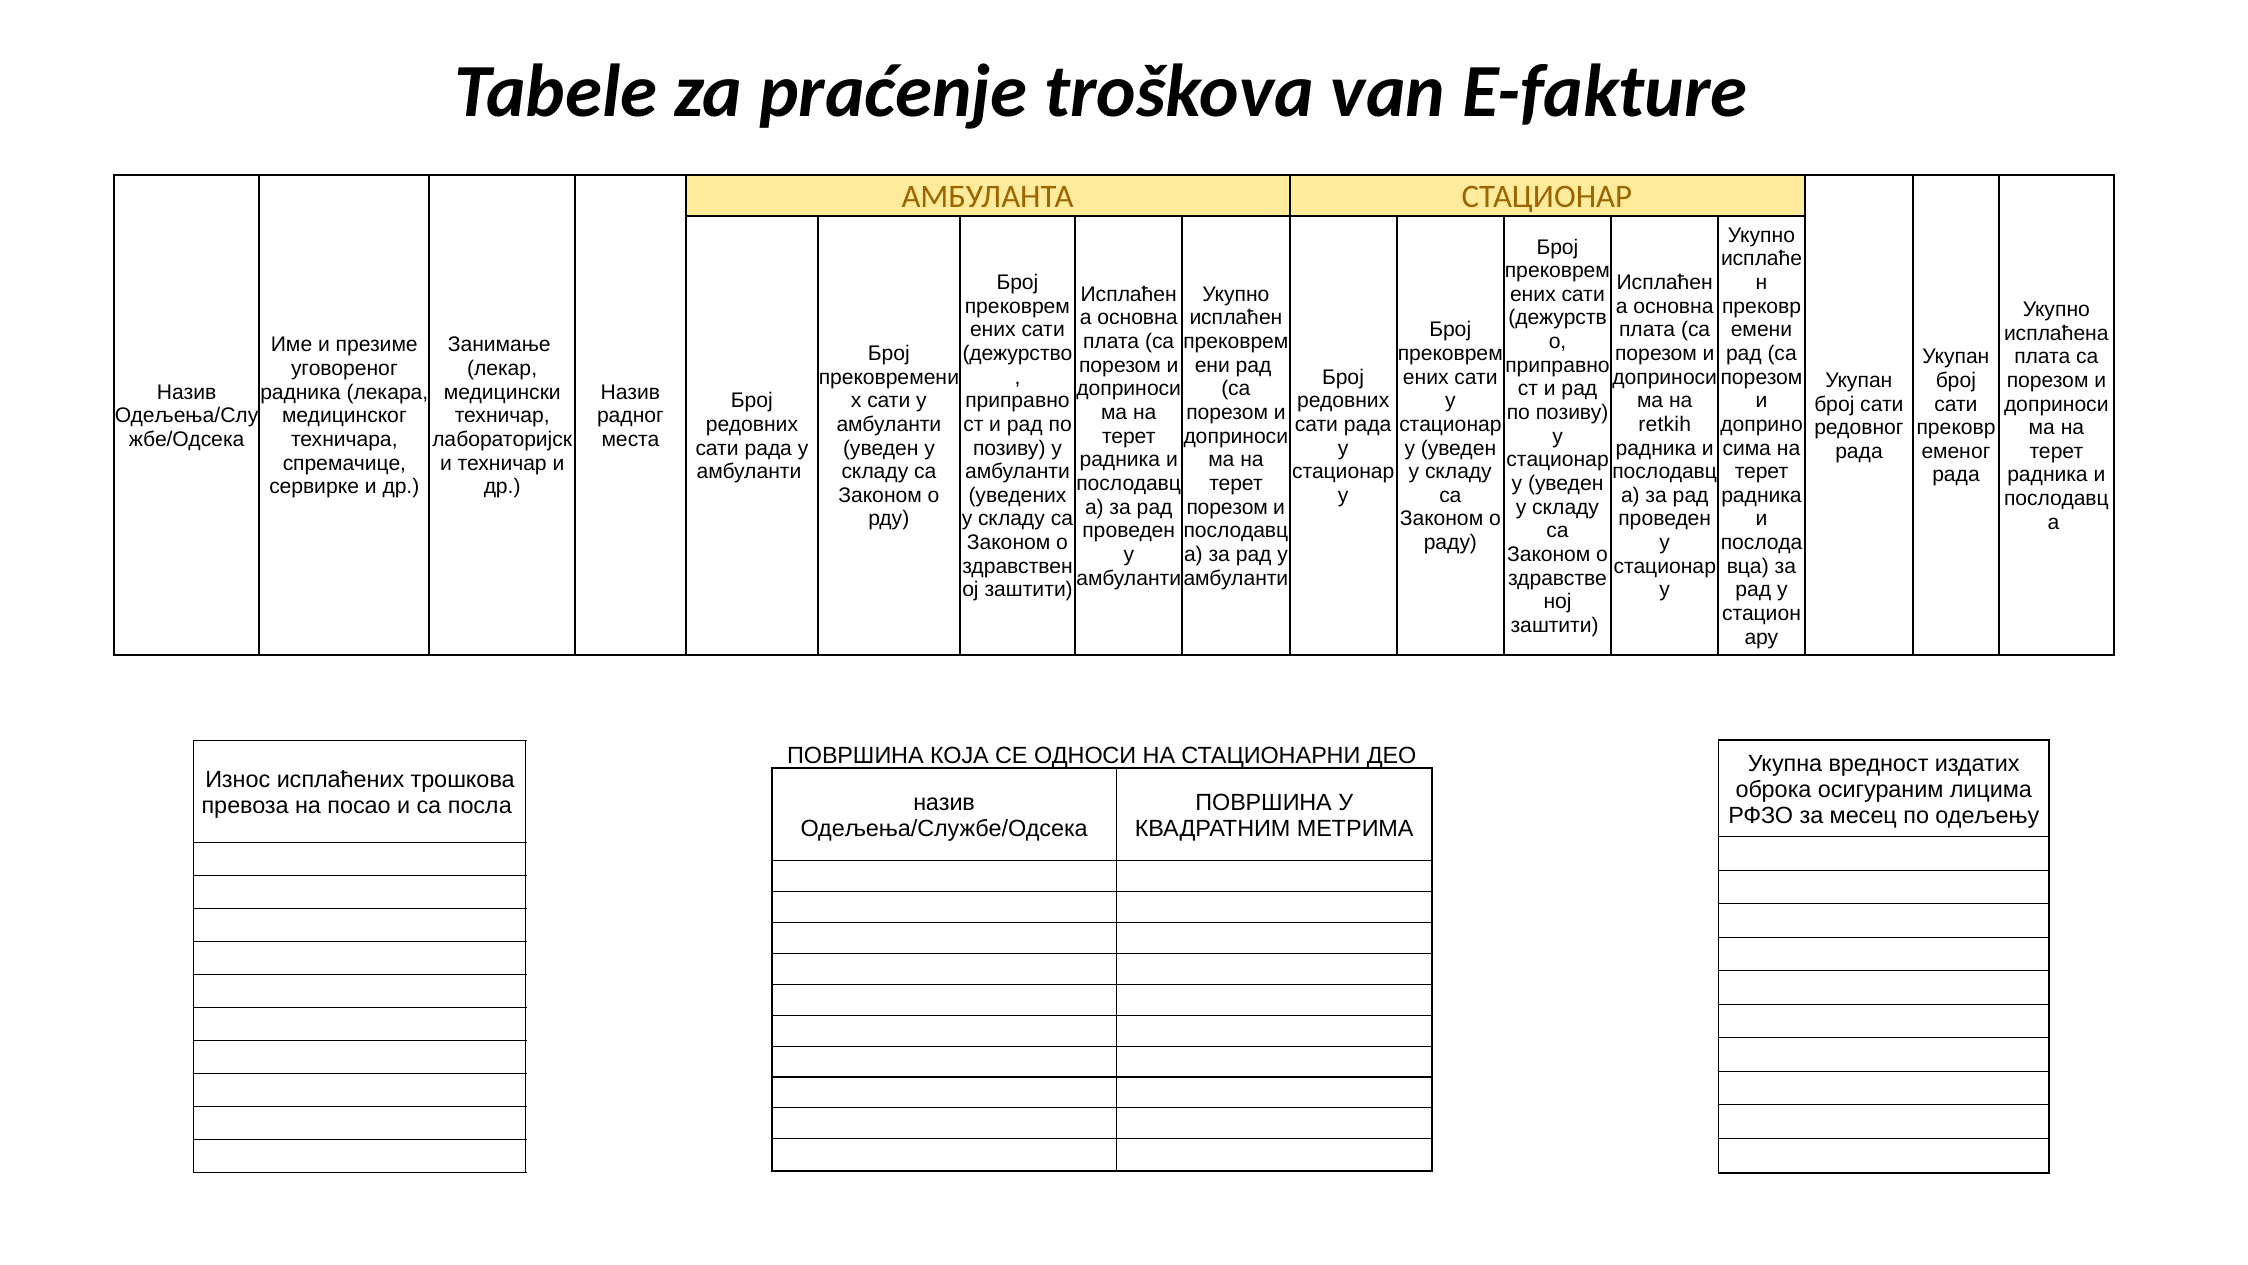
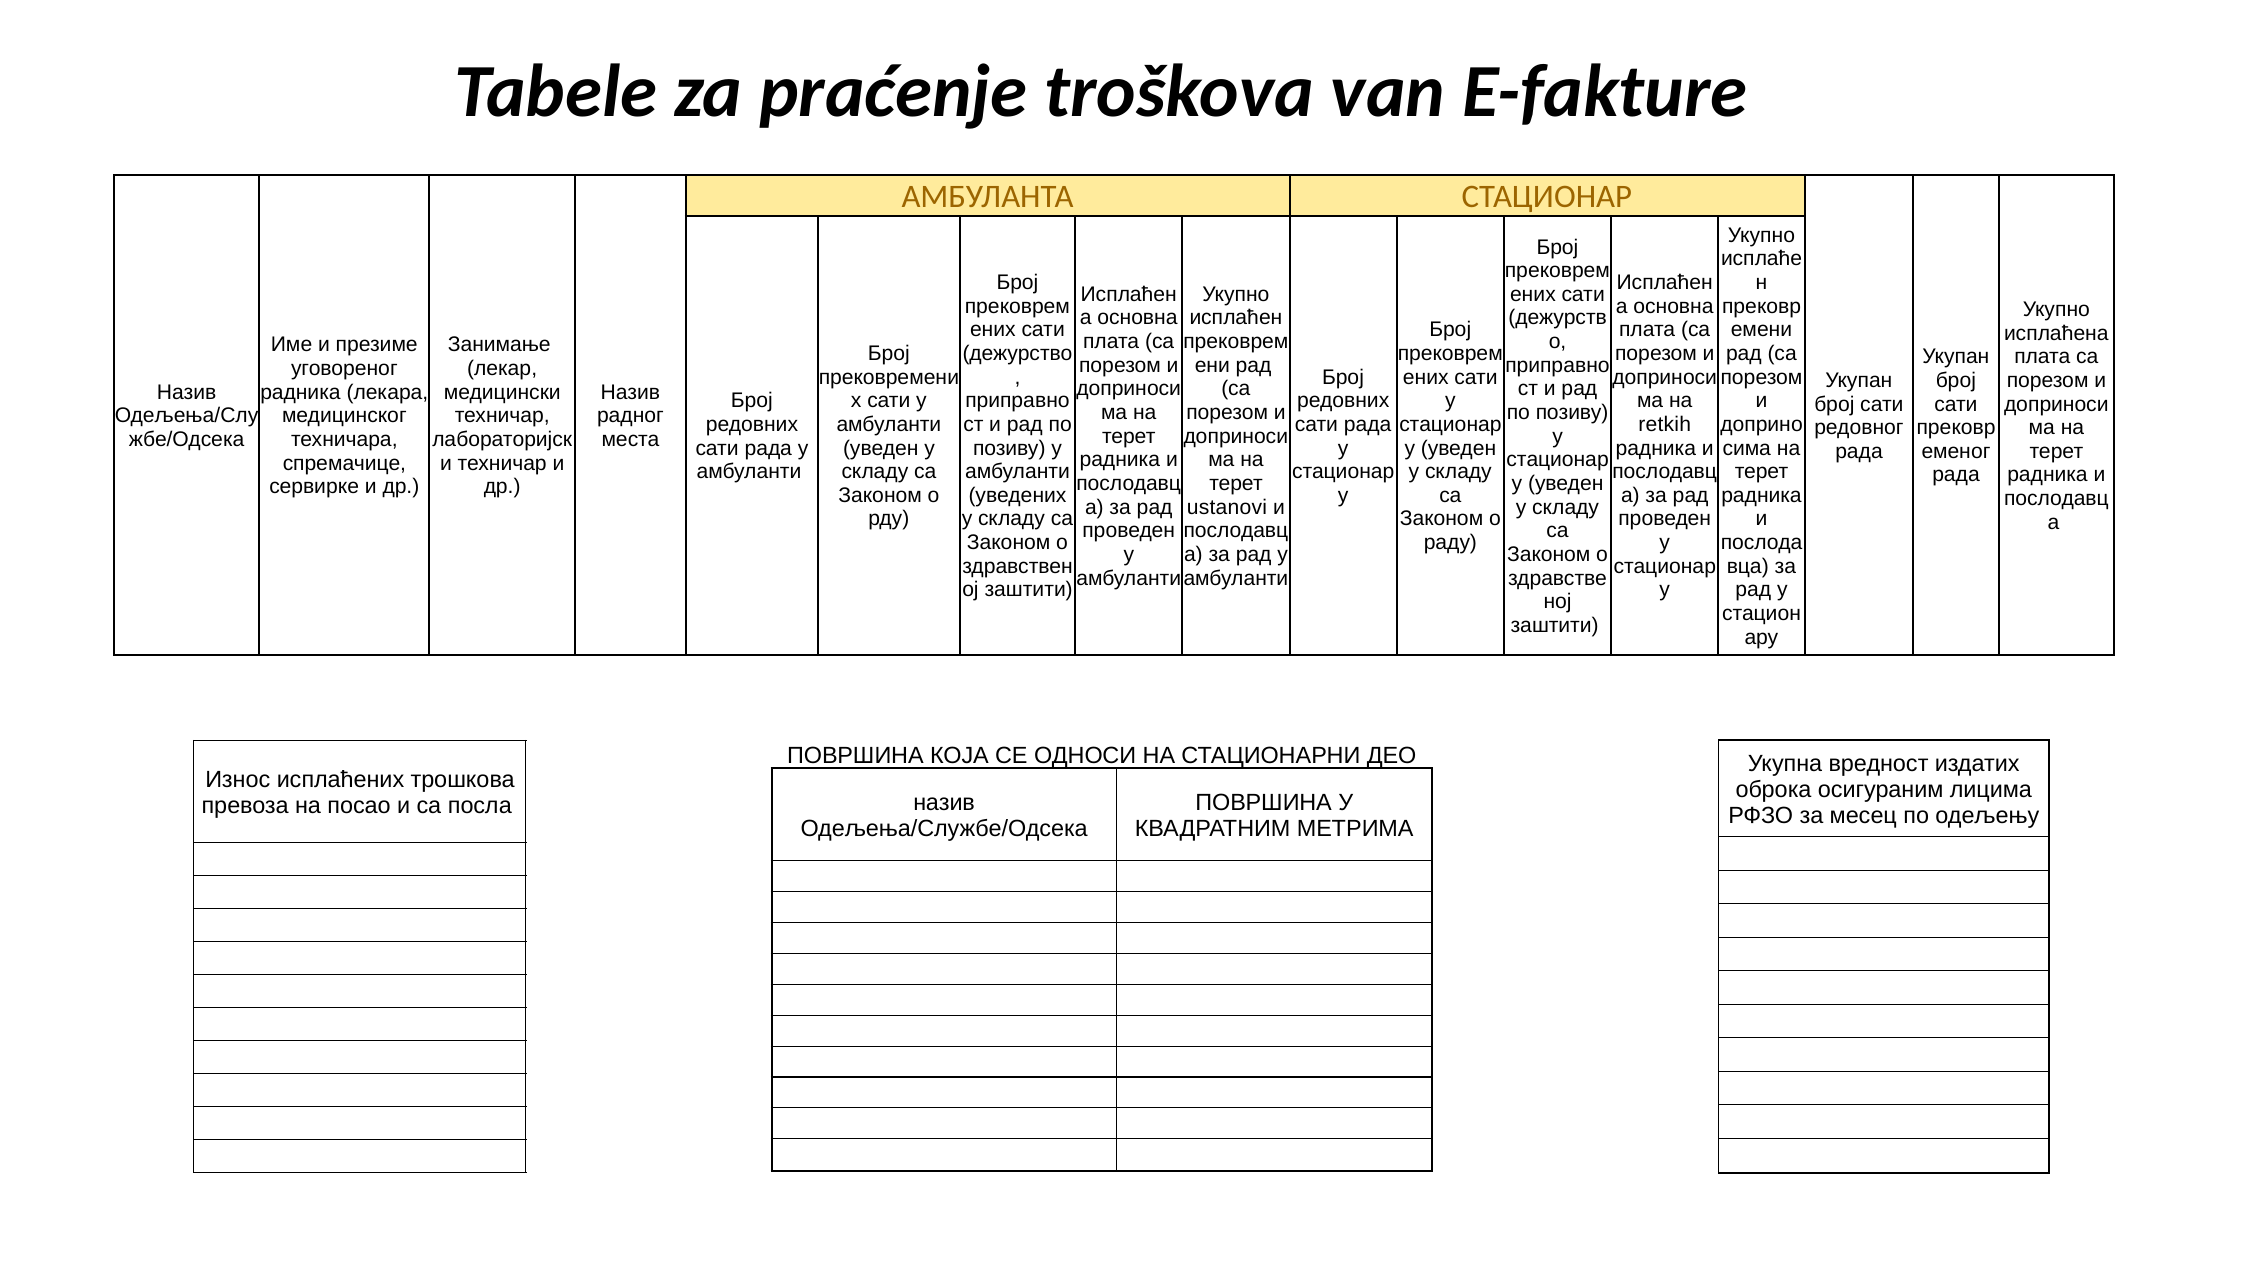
порезом: порезом -> ustanovi (1227, 507)
